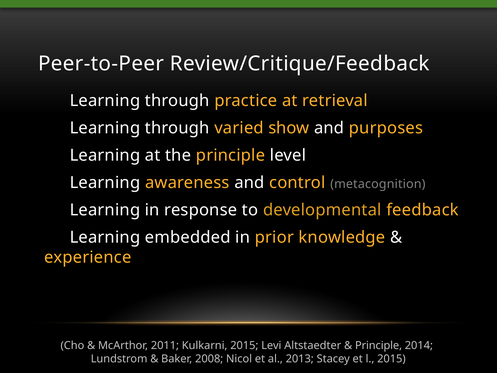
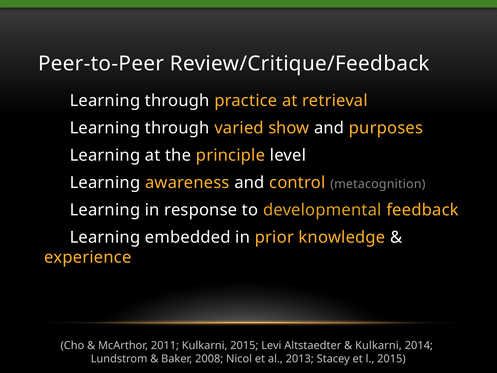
Principle: Principle -> Kulkarni (378, 345)
